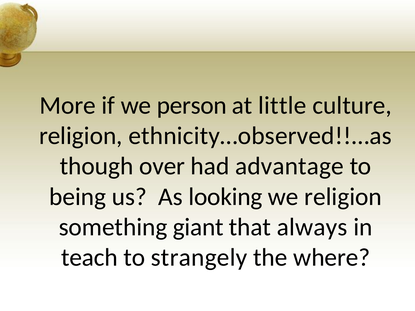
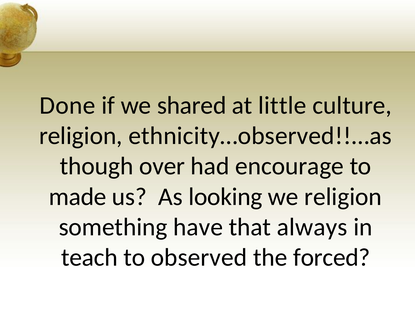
More: More -> Done (67, 106)
person: person -> shared (192, 106)
advantage: advantage -> encourage (290, 166)
being: being -> made (78, 197)
giant: giant -> have (198, 227)
strangely: strangely -> observed (199, 258)
where: where -> forced (332, 258)
